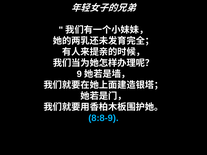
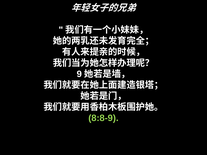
8:8-9 colour: light blue -> light green (103, 118)
